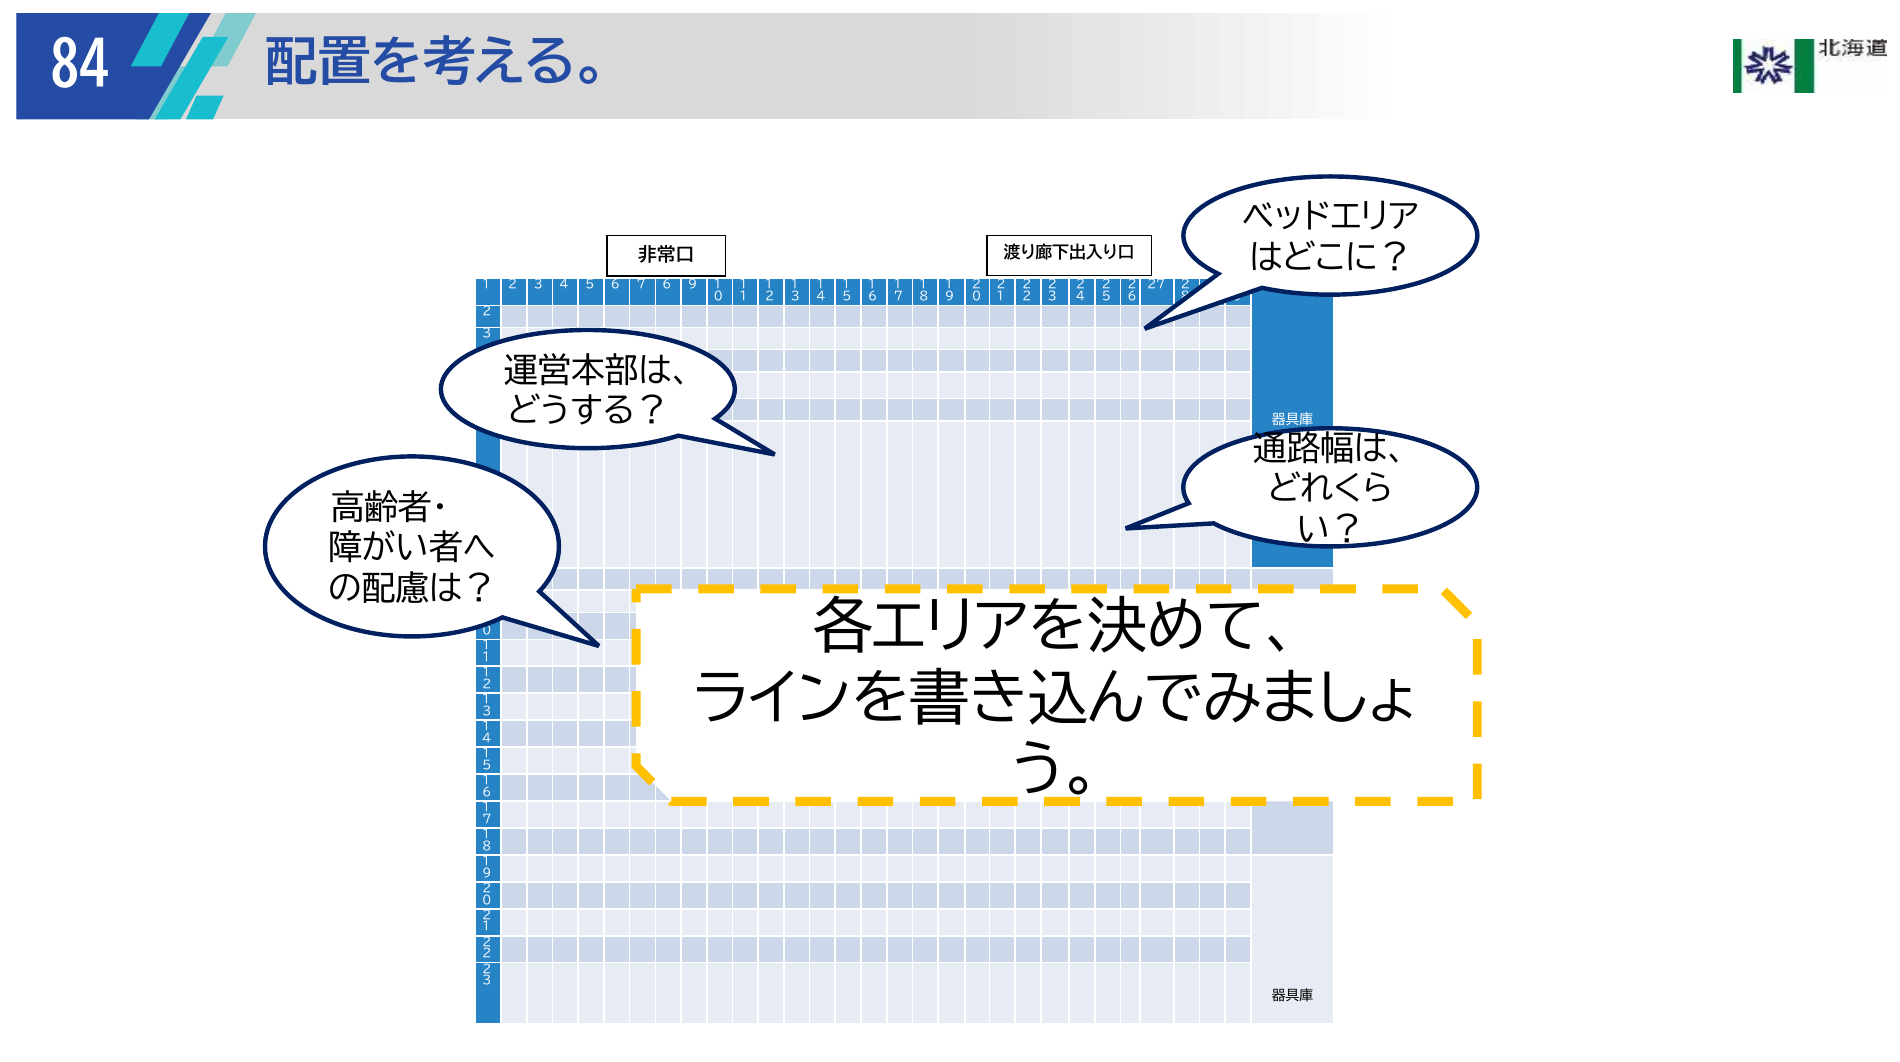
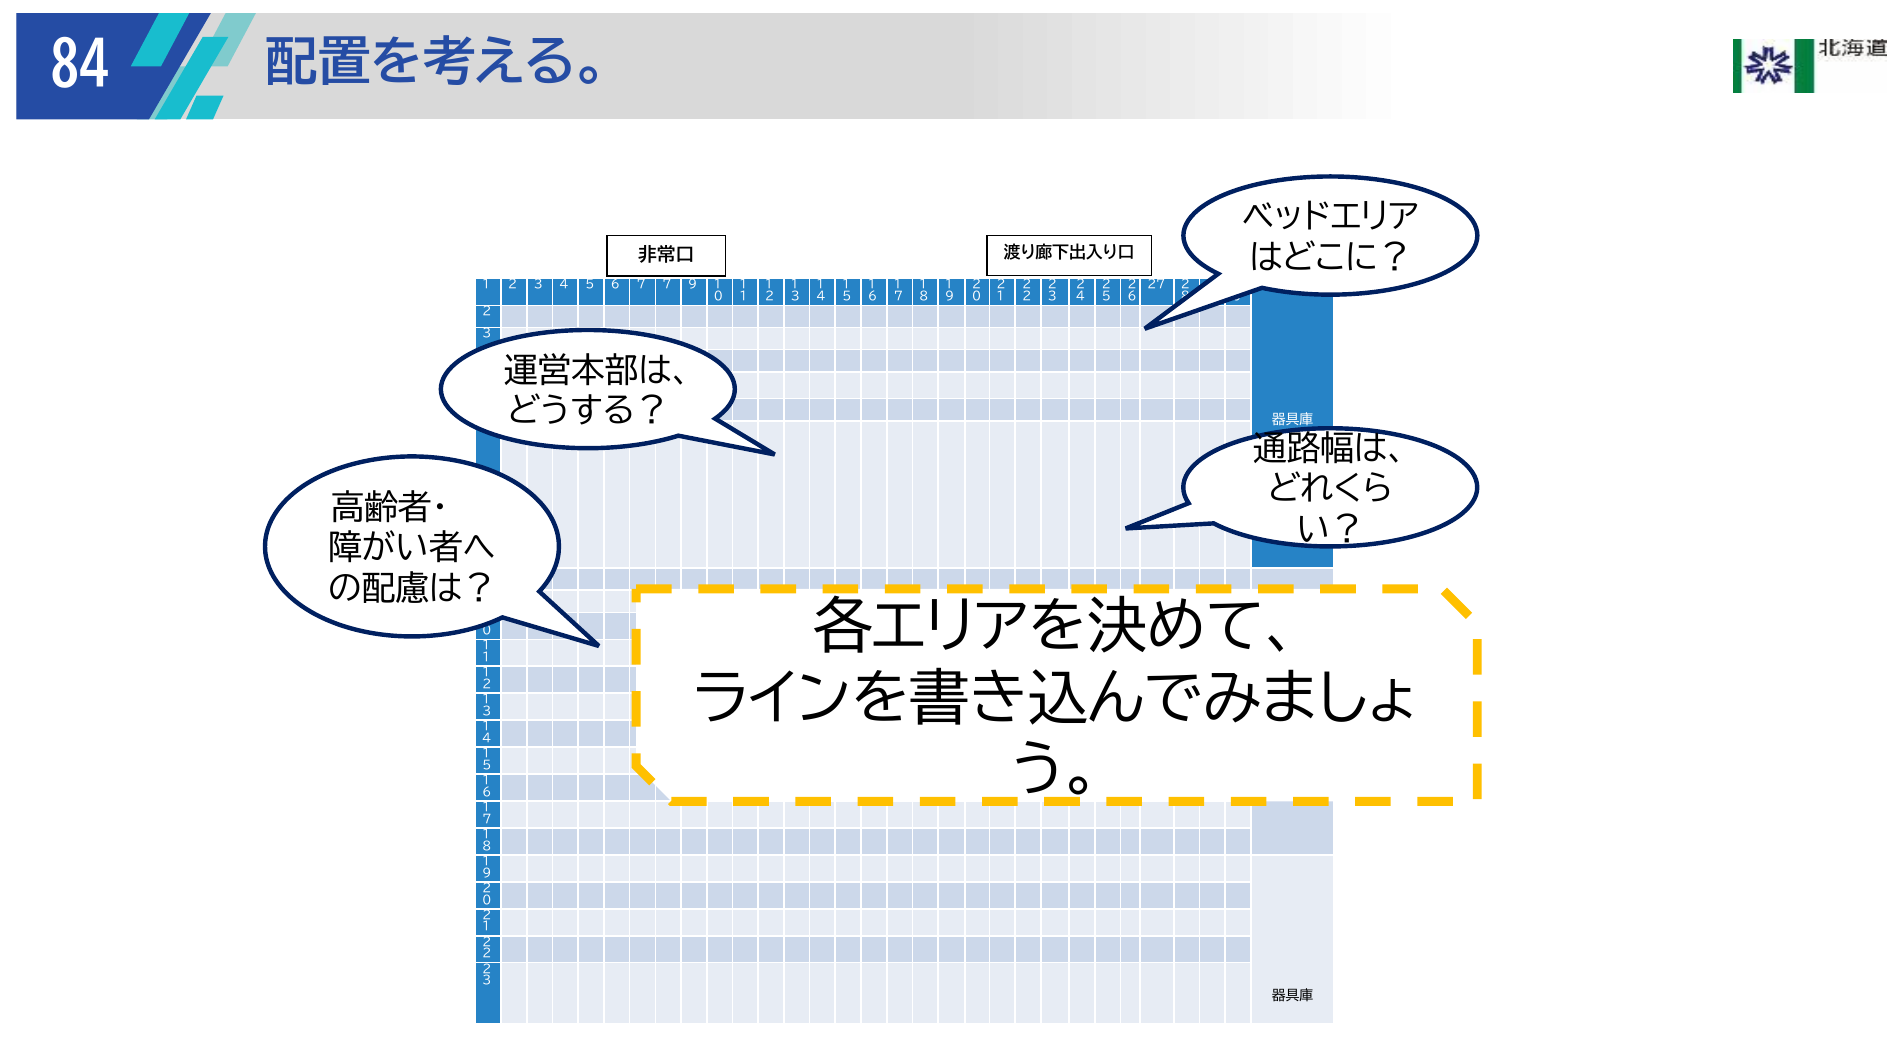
7 6: 6 -> 7 (667, 285)
